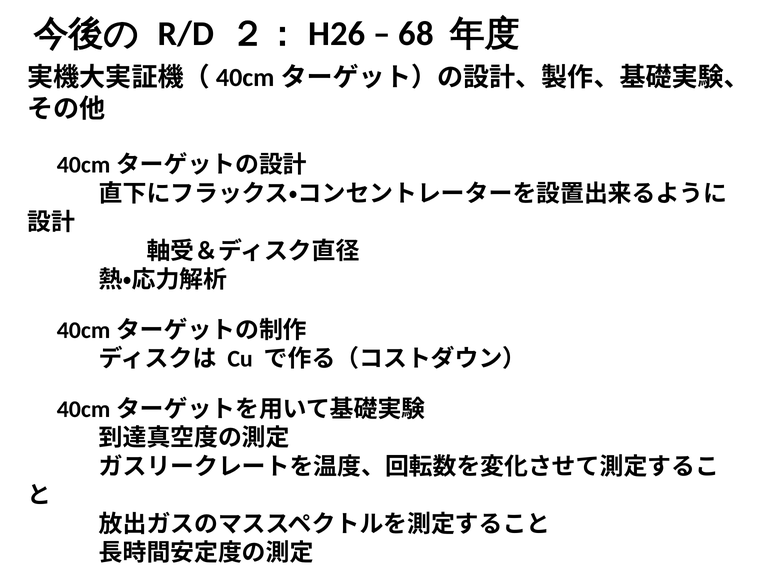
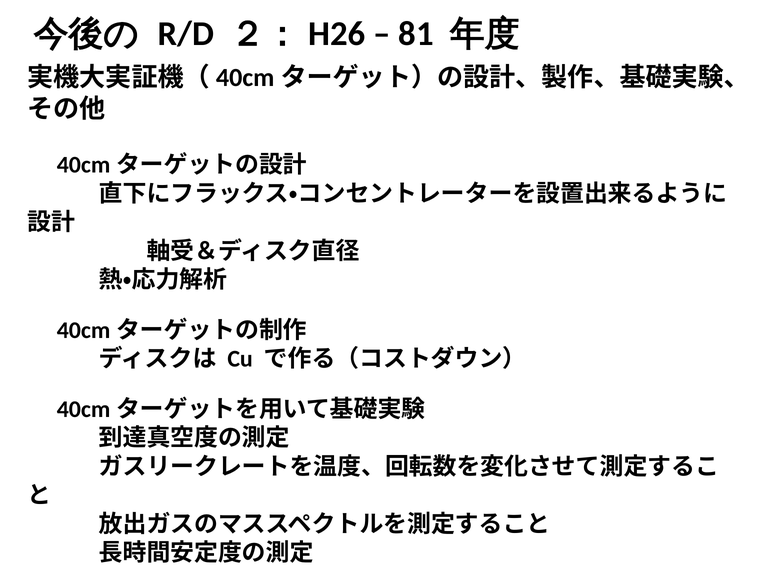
68: 68 -> 81 (416, 34)
